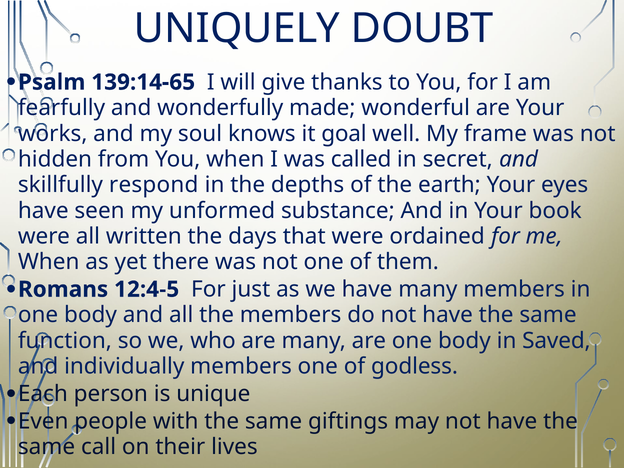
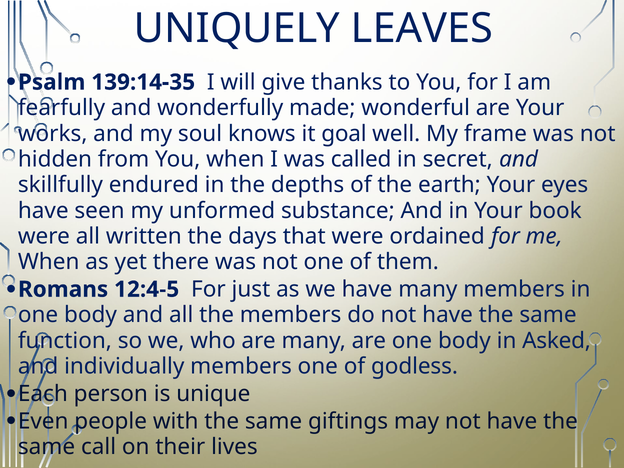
DOUBT: DOUBT -> LEAVES (422, 29)
139:14-65: 139:14-65 -> 139:14-35 (143, 82)
respond: respond -> endured (154, 185)
Saved: Saved -> Asked (557, 341)
